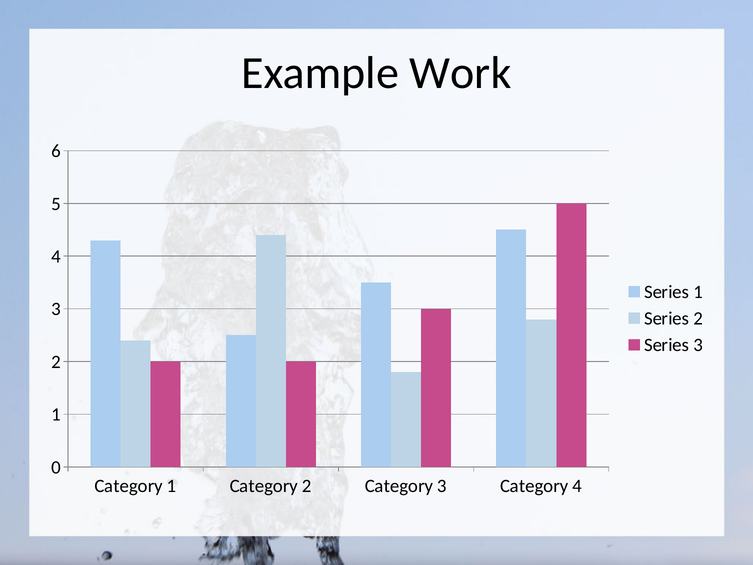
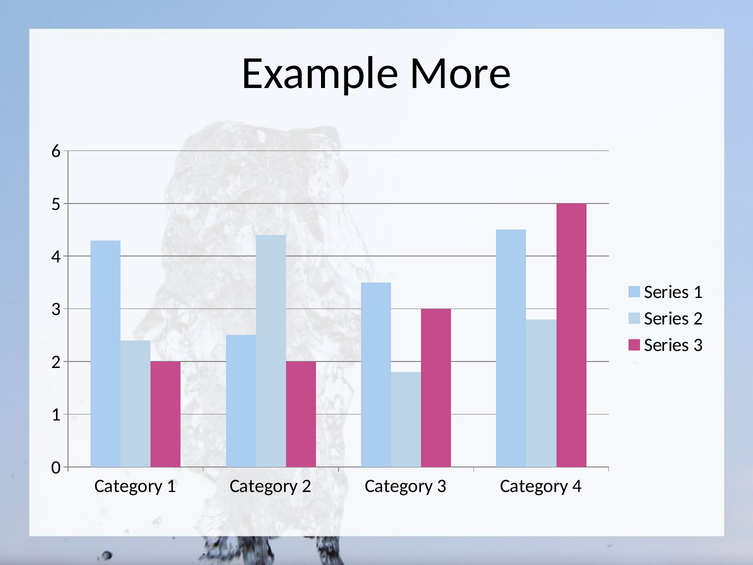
Work: Work -> More (460, 73)
